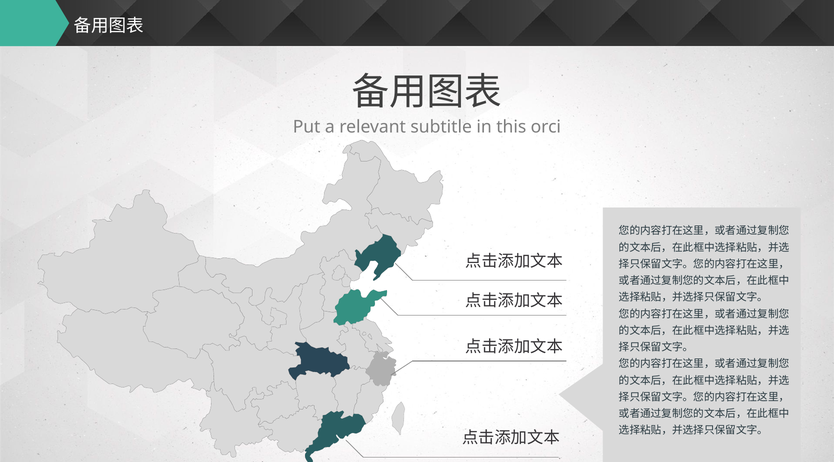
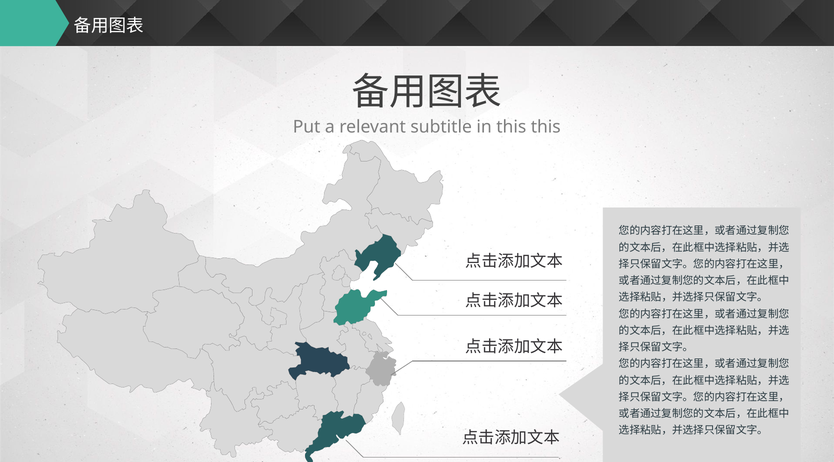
this orci: orci -> this (546, 127)
